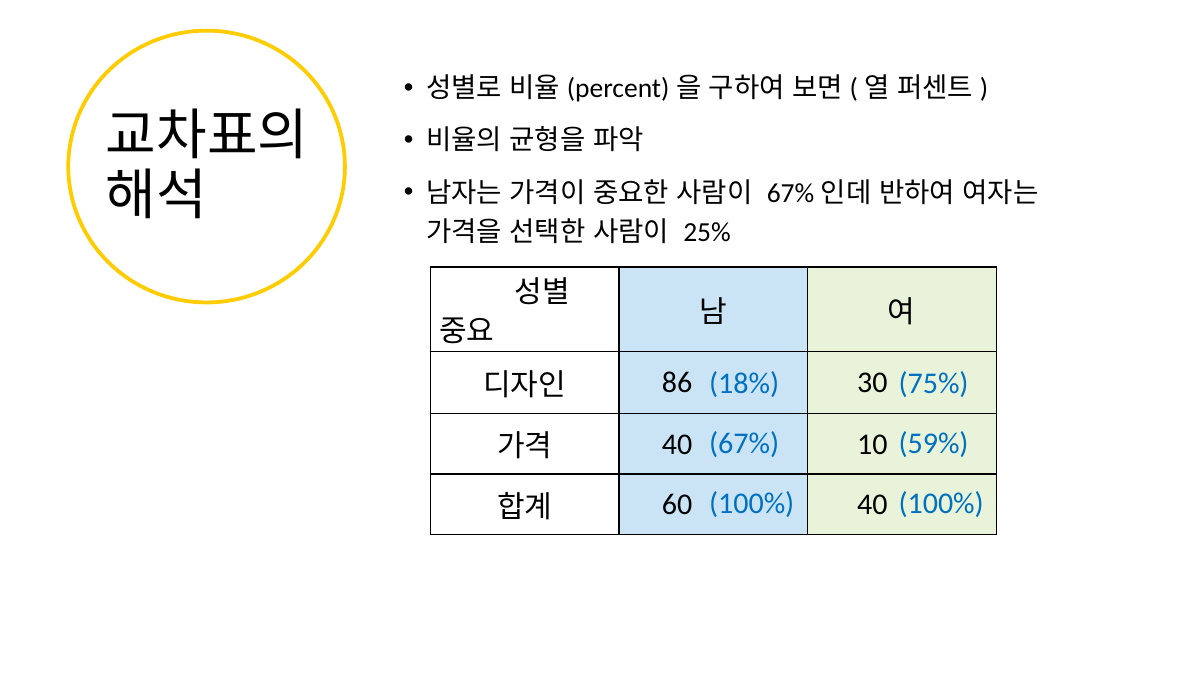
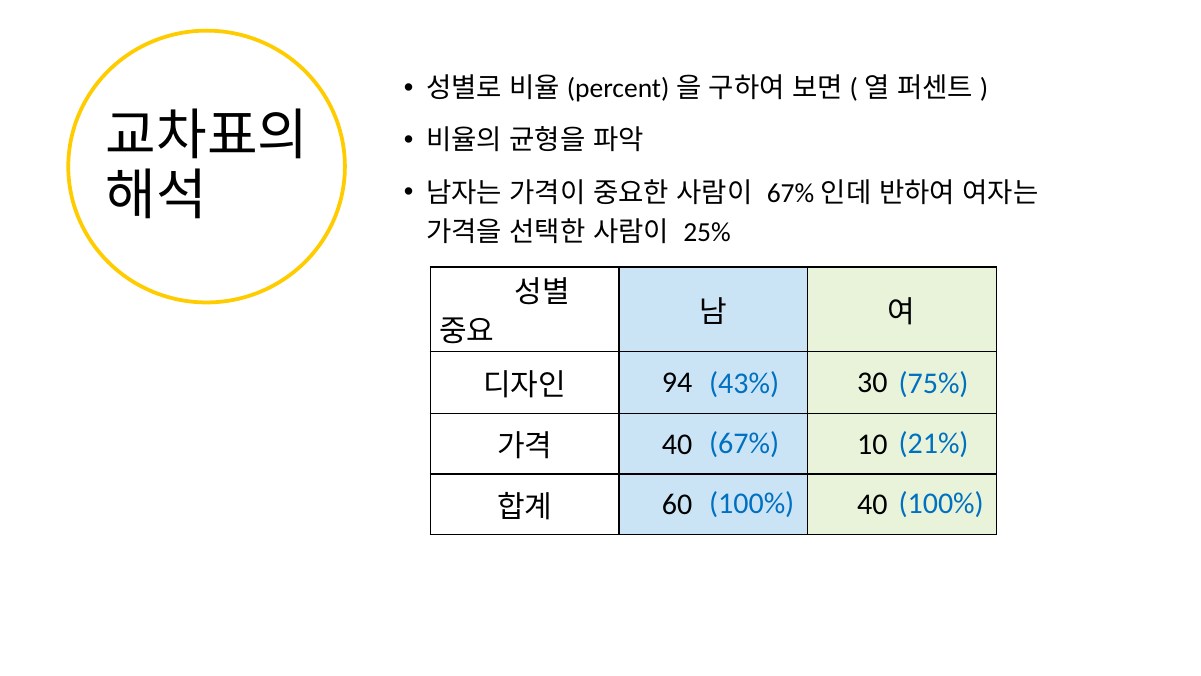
18%: 18% -> 43% (744, 383)
86: 86 -> 94 (677, 383)
59%: 59% -> 21% (934, 443)
